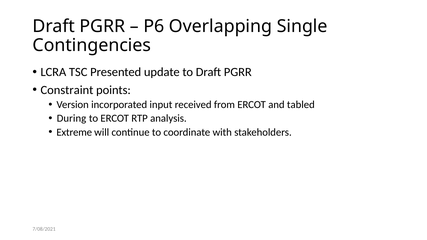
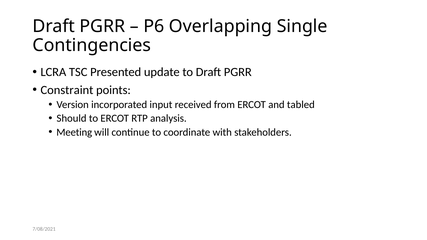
During: During -> Should (72, 119)
Extreme: Extreme -> Meeting (74, 132)
